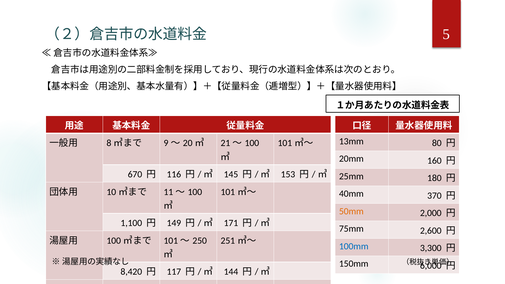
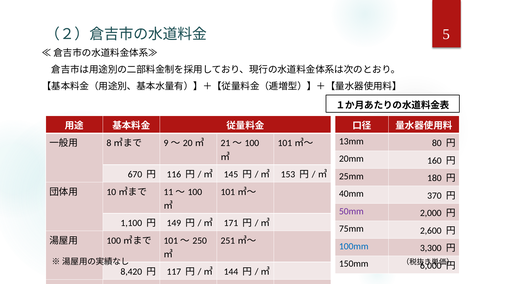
50mm colour: orange -> purple (351, 211)
